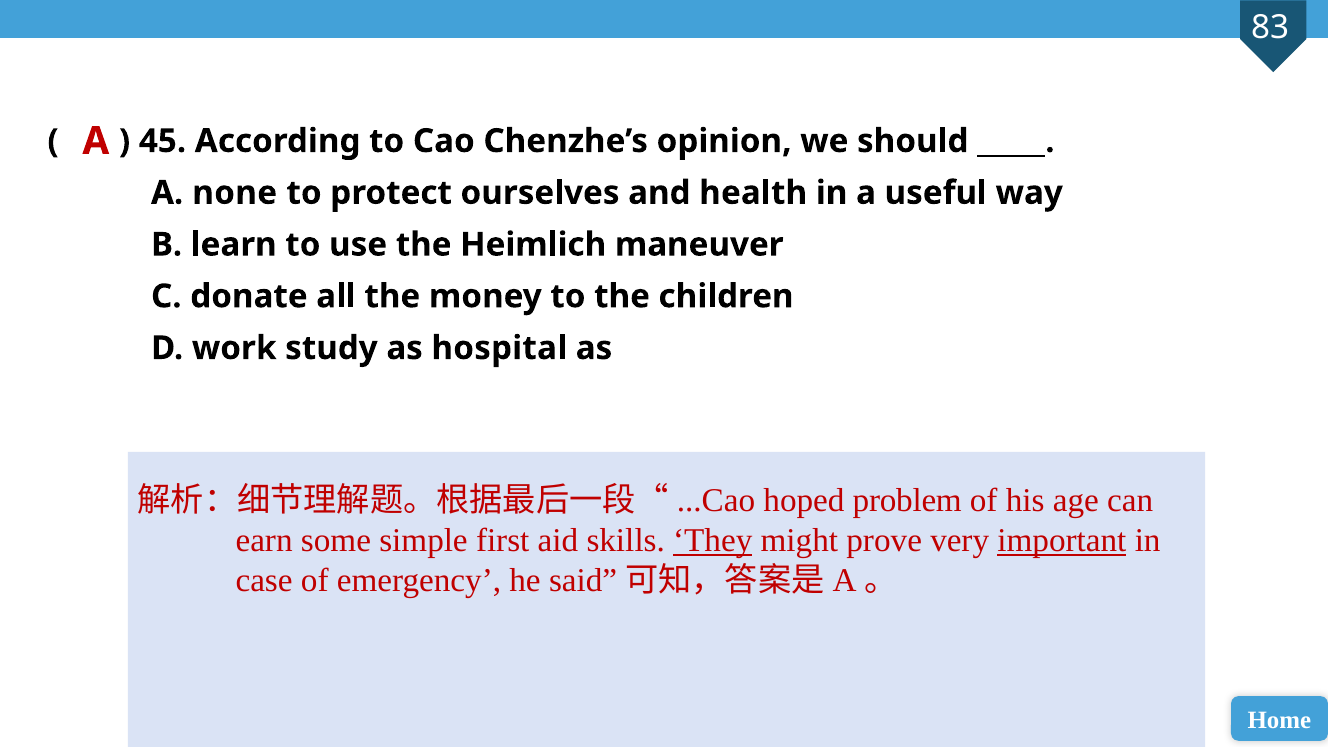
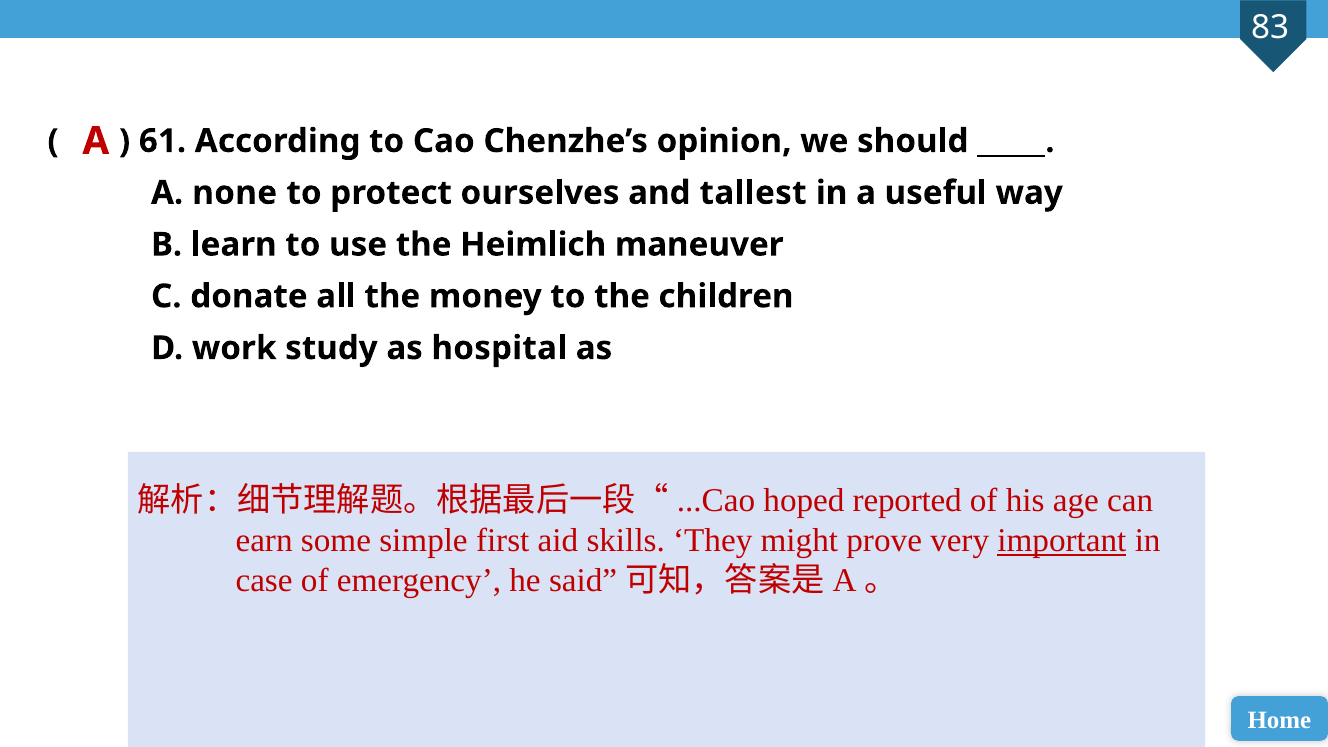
45: 45 -> 61 (163, 141)
health: health -> tallest (753, 193)
problem: problem -> reported (907, 501)
They underline: present -> none (713, 541)
